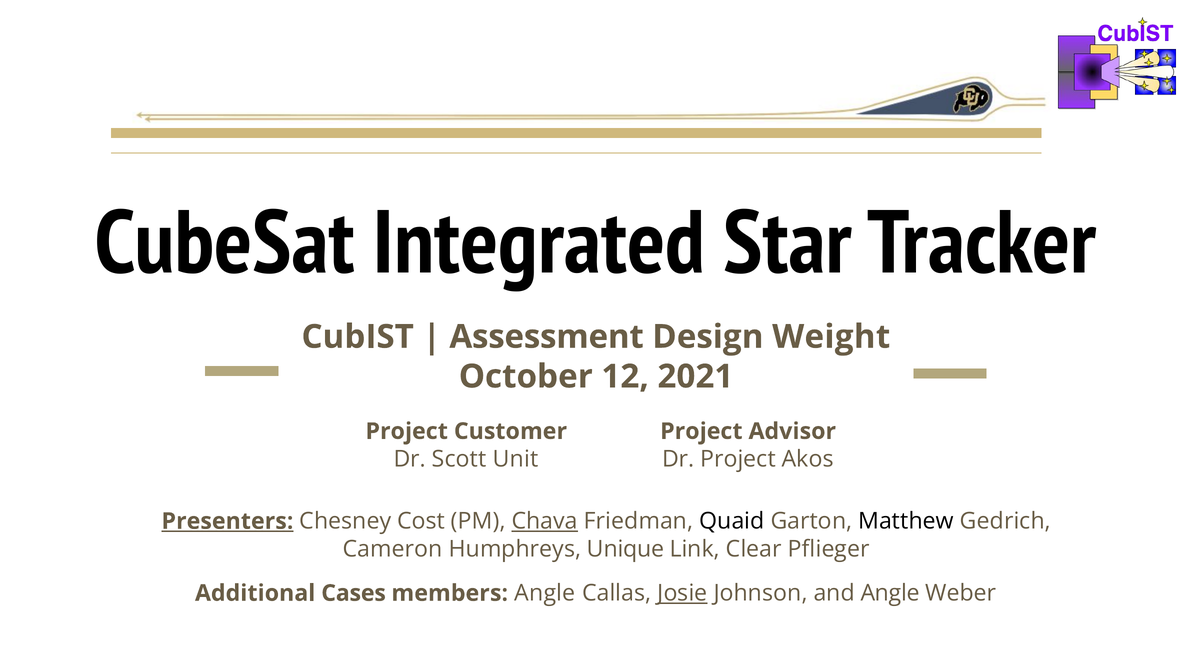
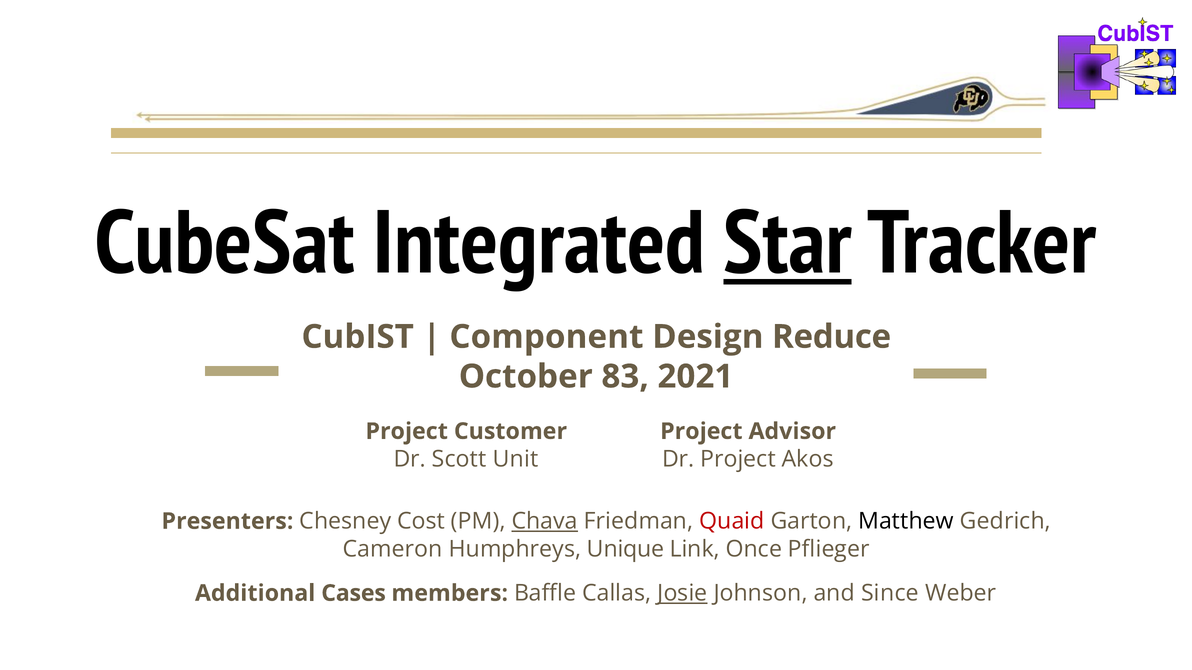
Star underline: none -> present (788, 244)
Assessment: Assessment -> Component (546, 337)
Weight: Weight -> Reduce (832, 337)
12: 12 -> 83 (625, 377)
Presenters underline: present -> none (227, 522)
Quaid colour: black -> red (732, 522)
Clear: Clear -> Once (754, 549)
members Angle: Angle -> Baffle (545, 594)
and Angle: Angle -> Since (890, 594)
